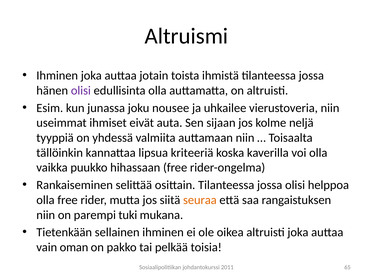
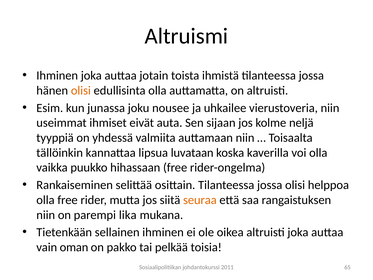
olisi colour: purple -> orange (81, 90)
kriteeriä: kriteeriä -> luvataan (192, 153)
tuki: tuki -> lika (128, 215)
